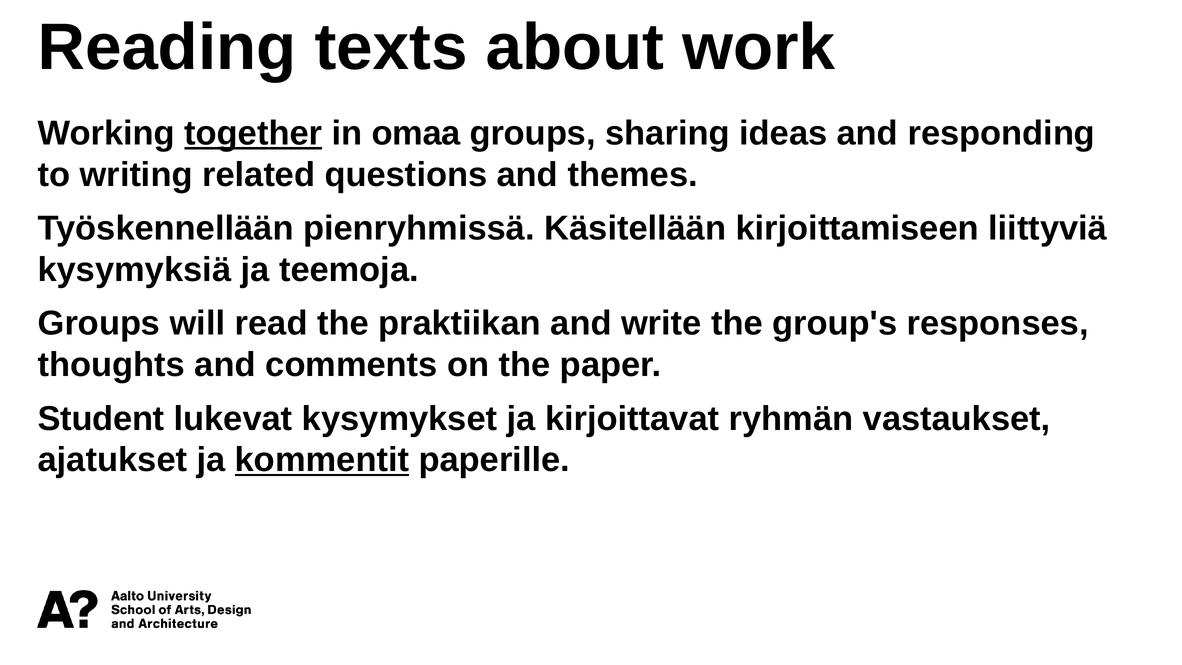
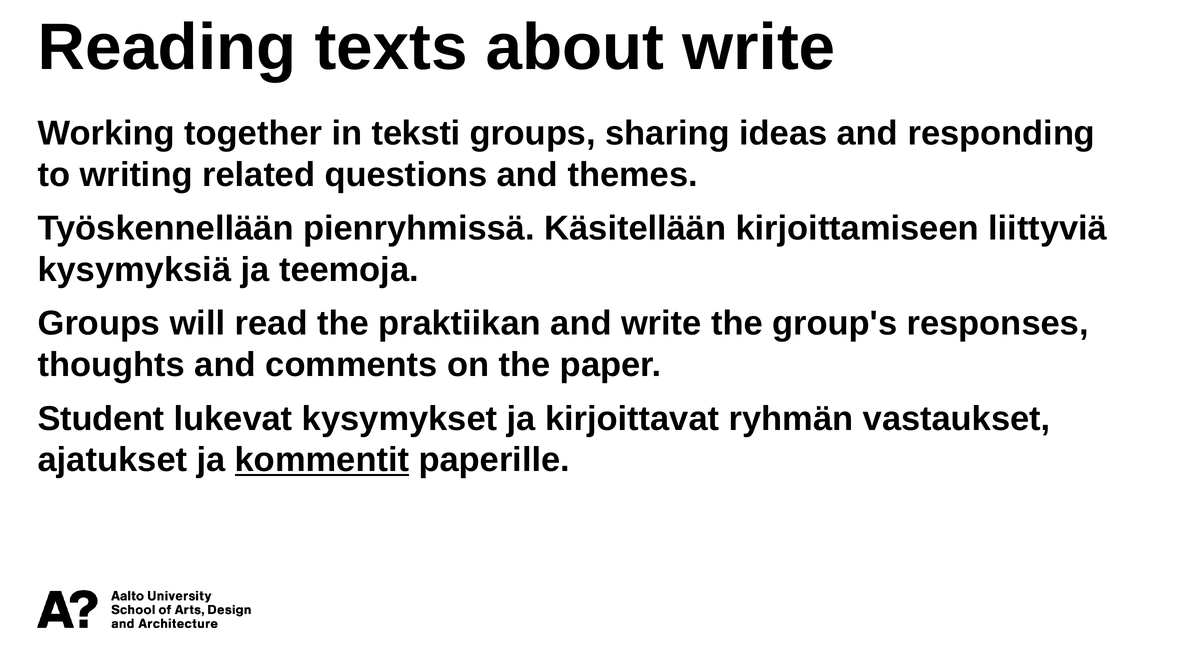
about work: work -> write (759, 48)
together underline: present -> none (253, 133)
omaa: omaa -> teksti (416, 133)
